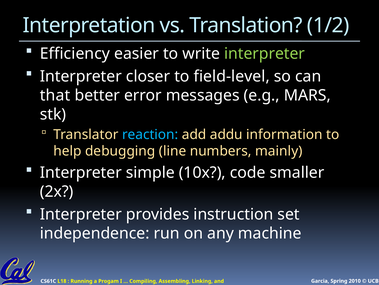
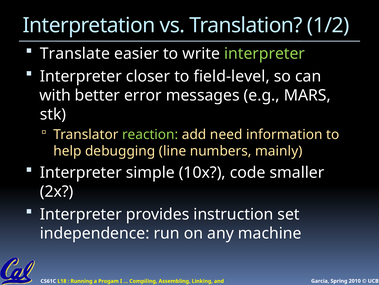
Efficiency: Efficiency -> Translate (75, 54)
that: that -> with (55, 95)
reaction colour: light blue -> light green (150, 134)
addu: addu -> need (226, 134)
